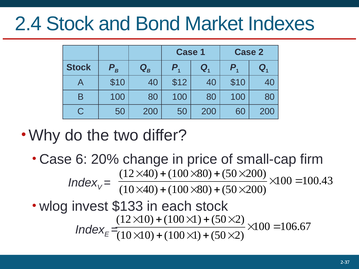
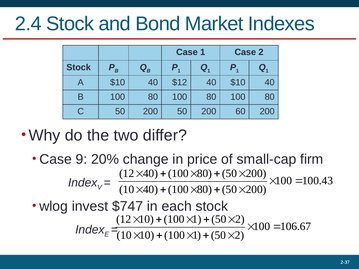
6: 6 -> 9 (81, 159)
$133: $133 -> $747 (128, 206)
